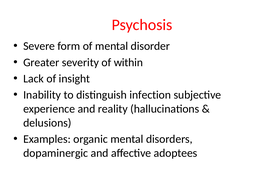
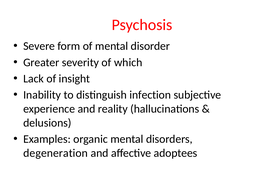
within: within -> which (128, 62)
dopaminergic: dopaminergic -> degeneration (56, 153)
